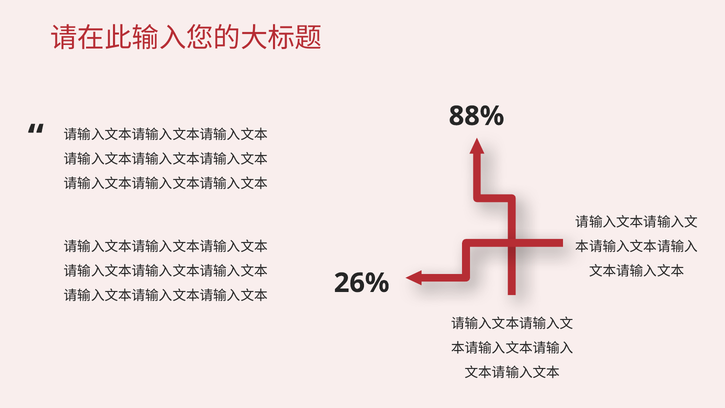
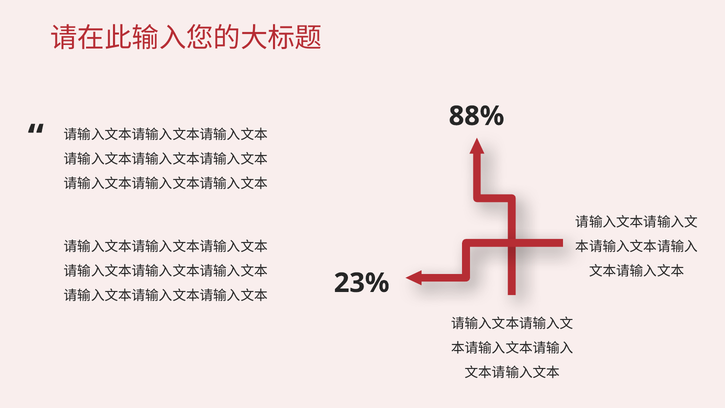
26%: 26% -> 23% (362, 283)
